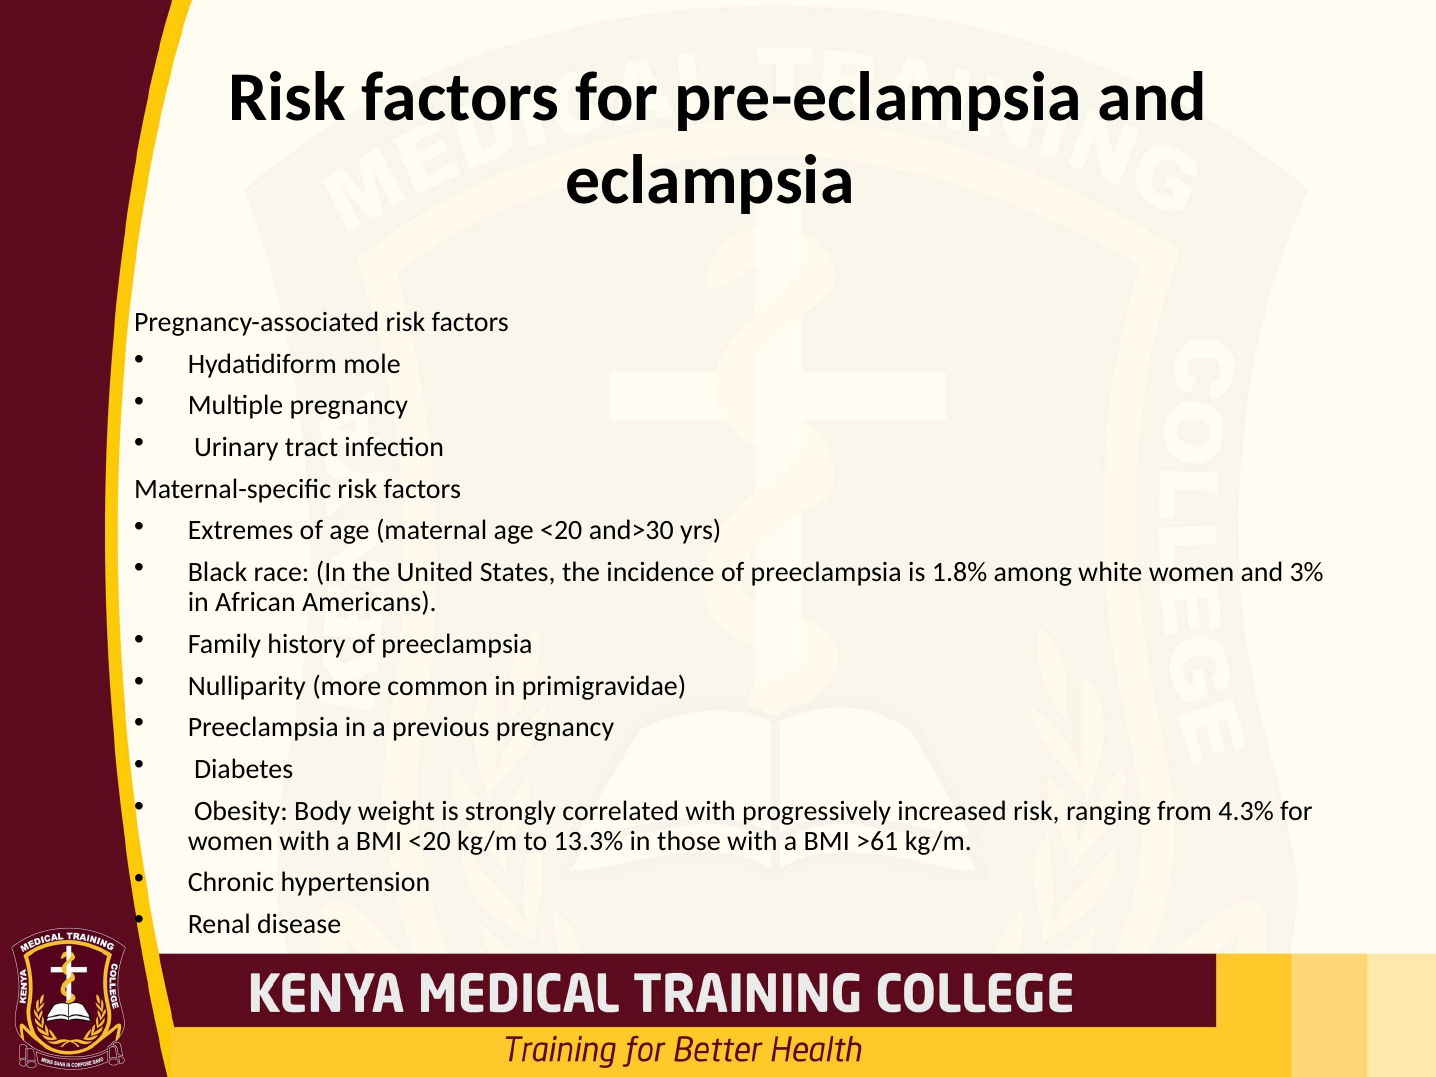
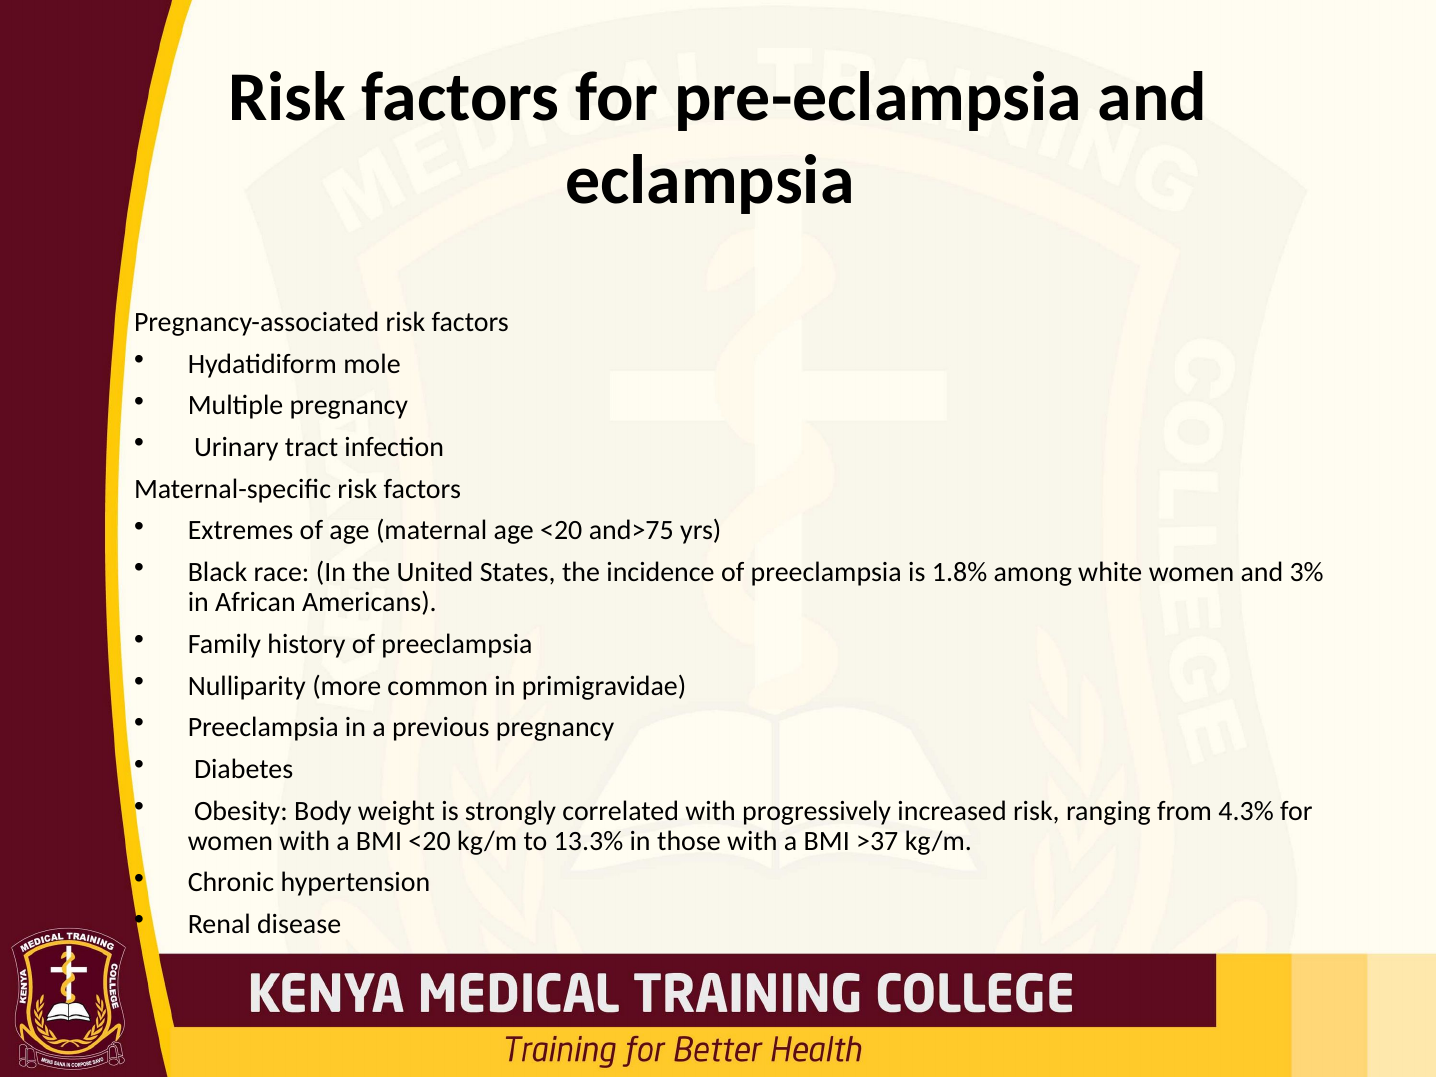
and>30: and>30 -> and>75 (631, 531)
>61: >61 -> >37 (877, 841)
